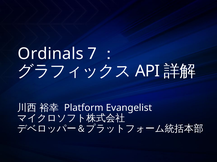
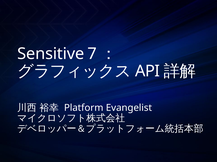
Ordinals: Ordinals -> Sensitive (51, 54)
